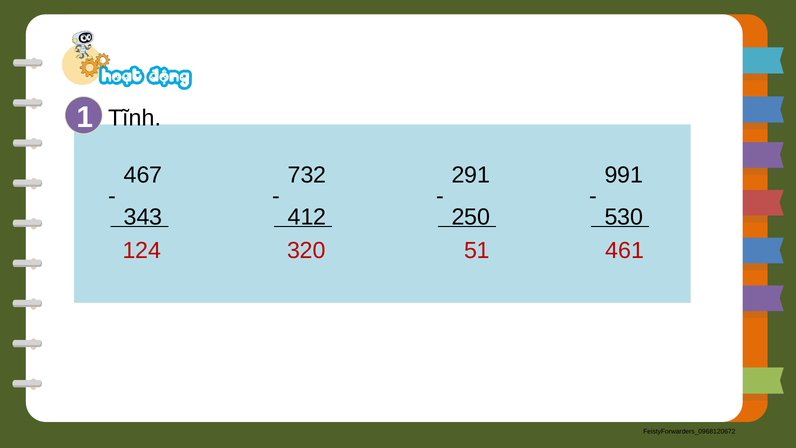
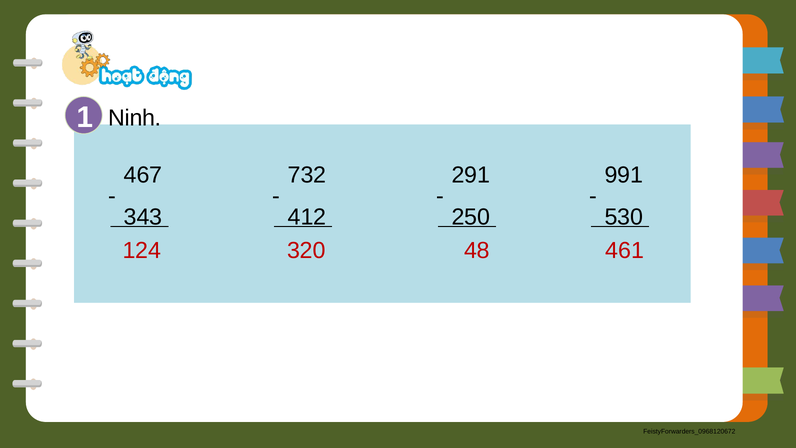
Tĩnh: Tĩnh -> Ninh (135, 118)
51: 51 -> 48 (477, 251)
